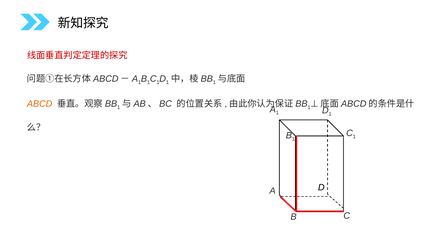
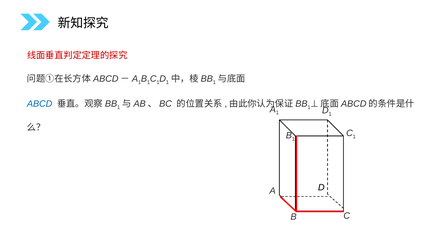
ABCD colour: orange -> blue (40, 104)
